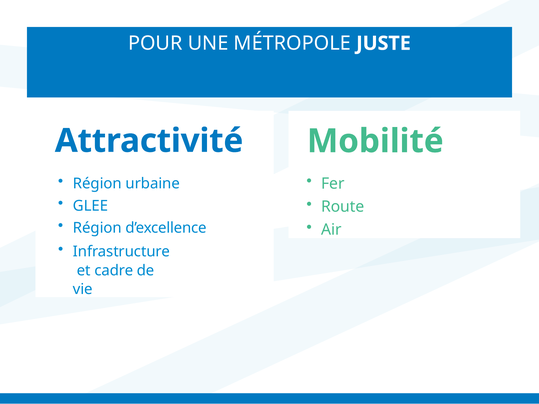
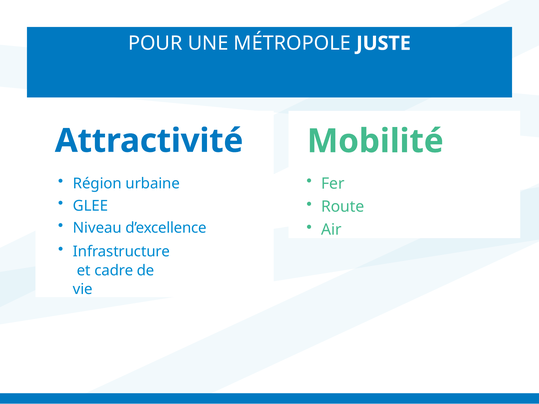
Région: Région -> Niveau (97, 228)
